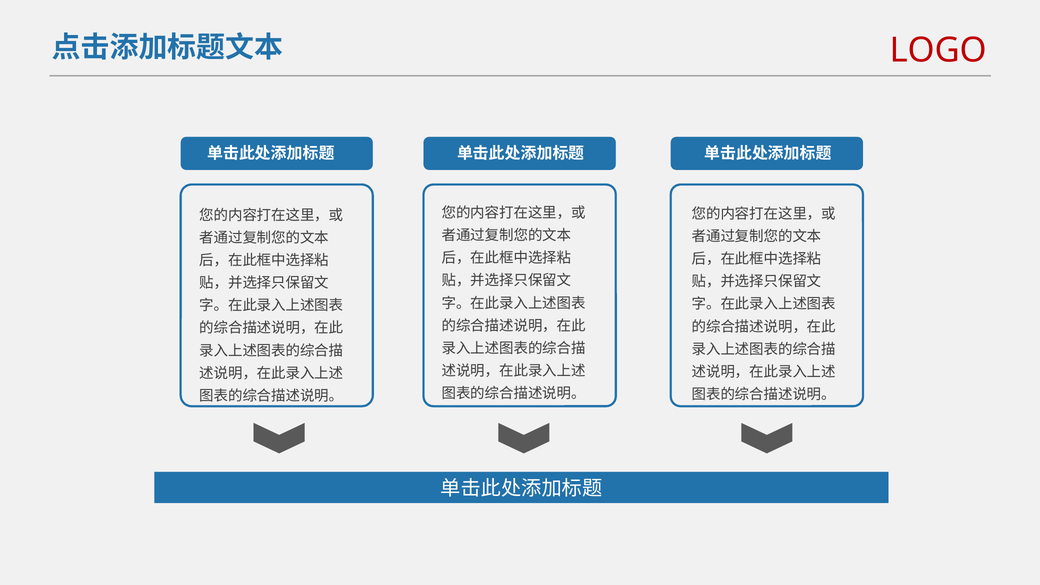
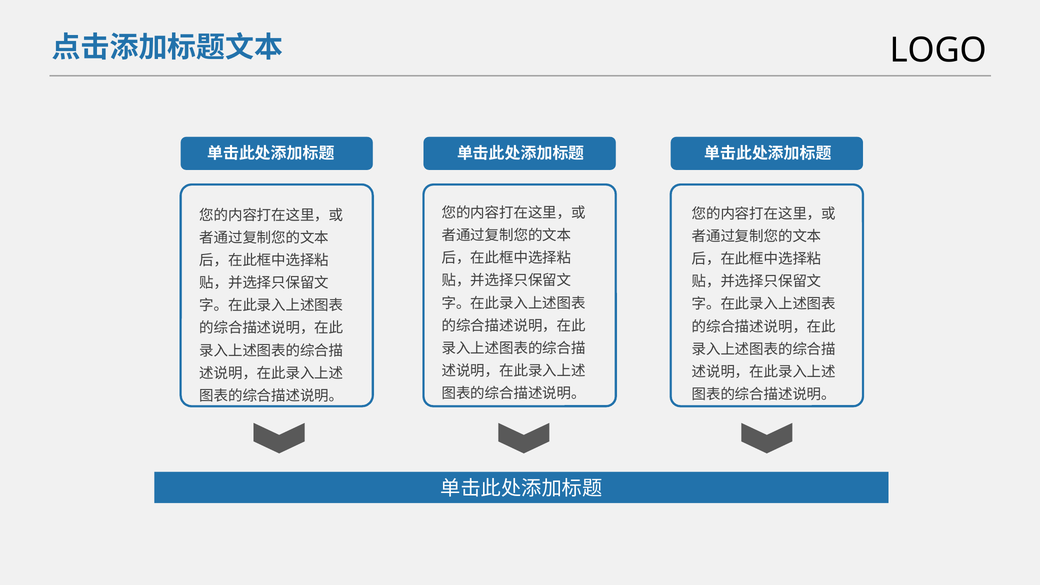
LOGO colour: red -> black (938, 51)
